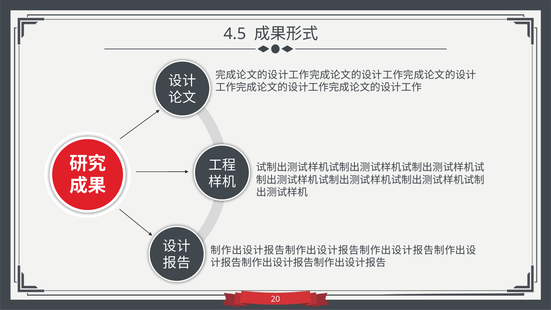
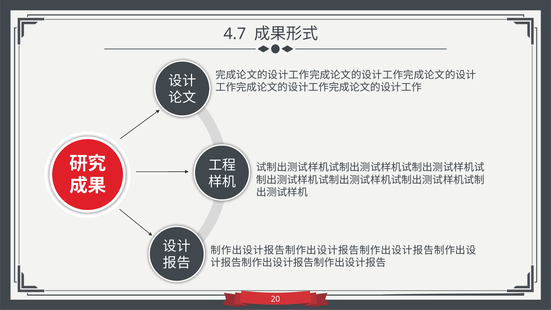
4.5: 4.5 -> 4.7 (235, 34)
